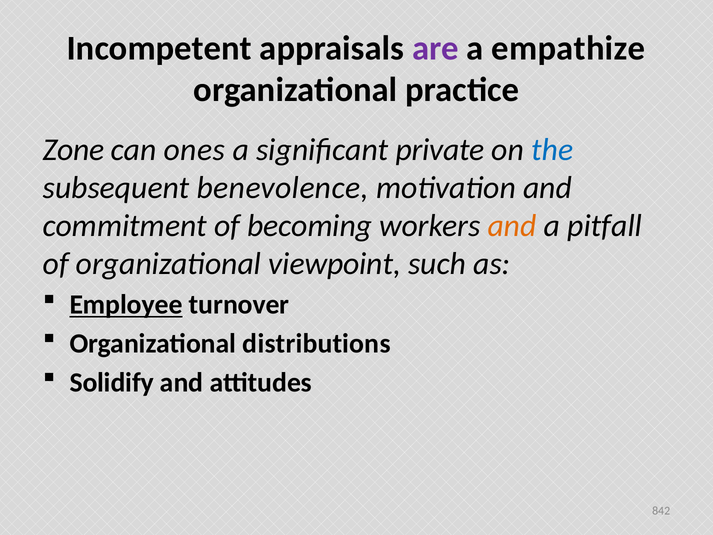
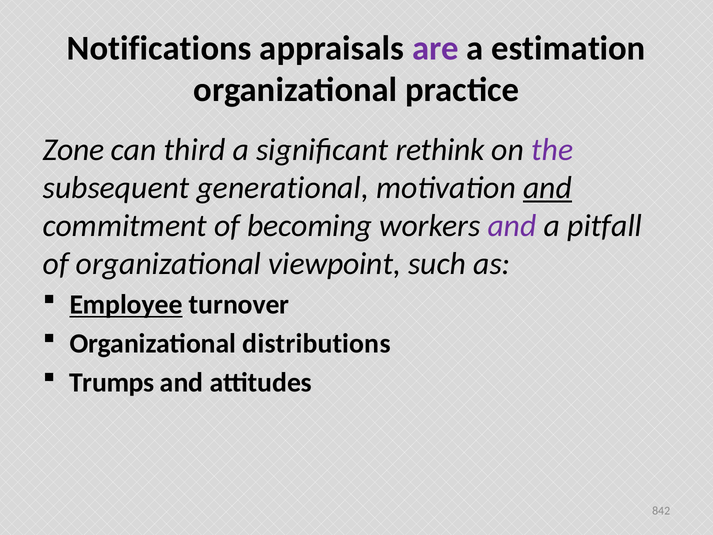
Incompetent: Incompetent -> Notifications (159, 48)
empathize: empathize -> estimation (568, 48)
ones: ones -> third (194, 150)
private: private -> rethink (440, 150)
the colour: blue -> purple (552, 150)
benevolence: benevolence -> generational (283, 188)
and underline: none -> present (547, 188)
and colour: orange -> purple (512, 226)
Solidify: Solidify -> Trumps (112, 382)
